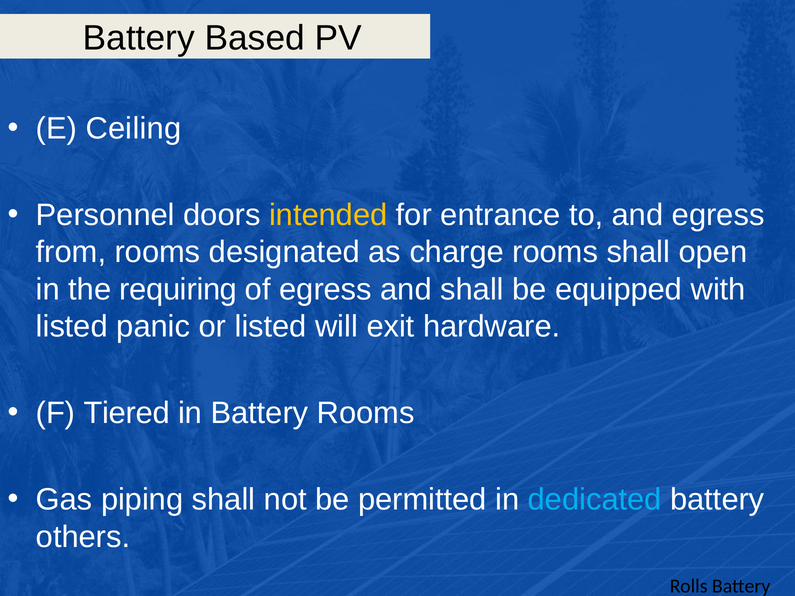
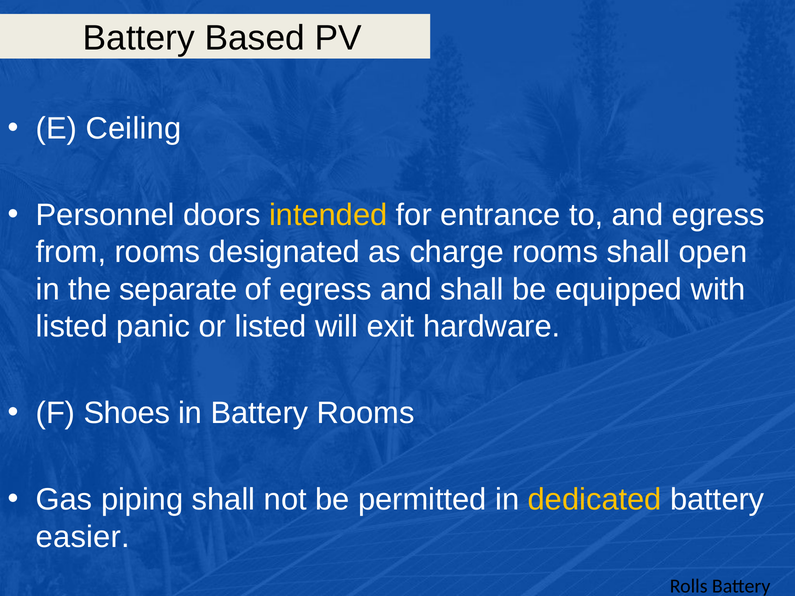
requiring: requiring -> separate (178, 290)
Tiered: Tiered -> Shoes (127, 413)
dedicated colour: light blue -> yellow (595, 500)
others: others -> easier (83, 537)
